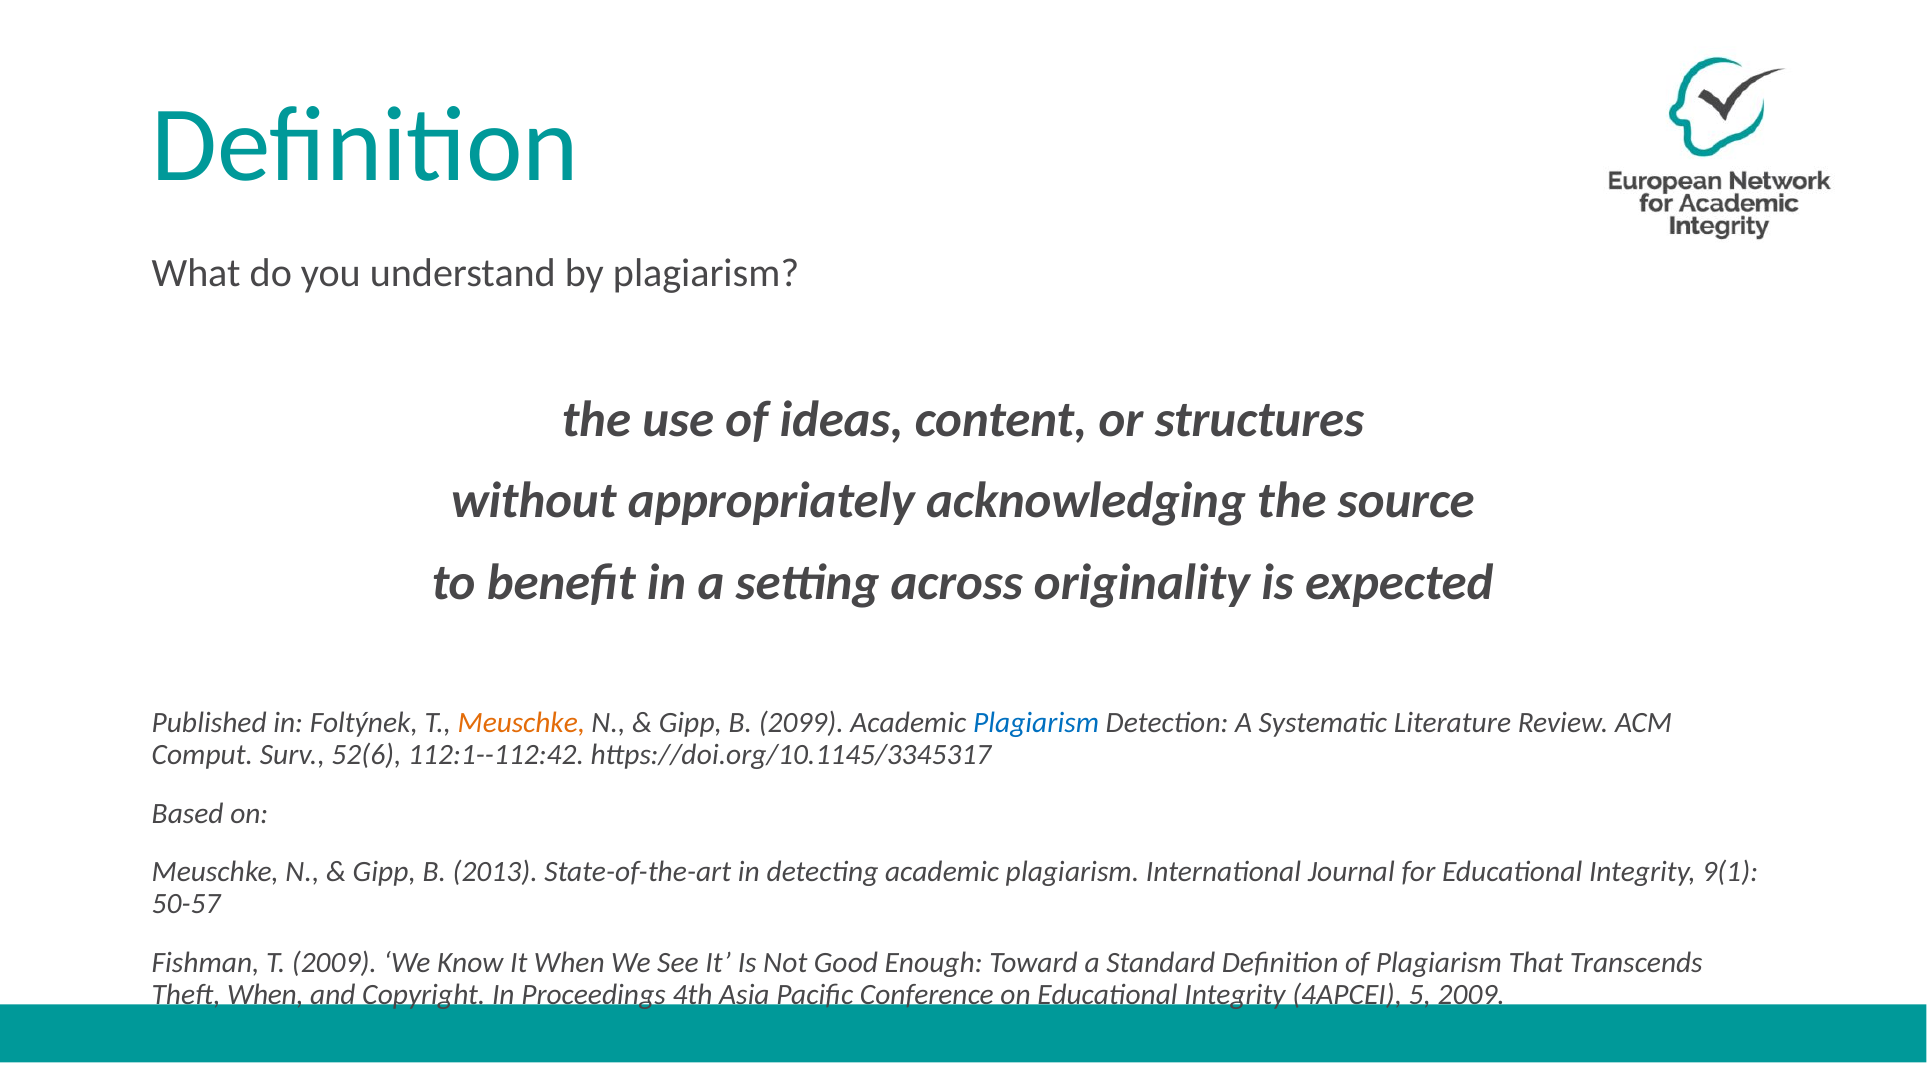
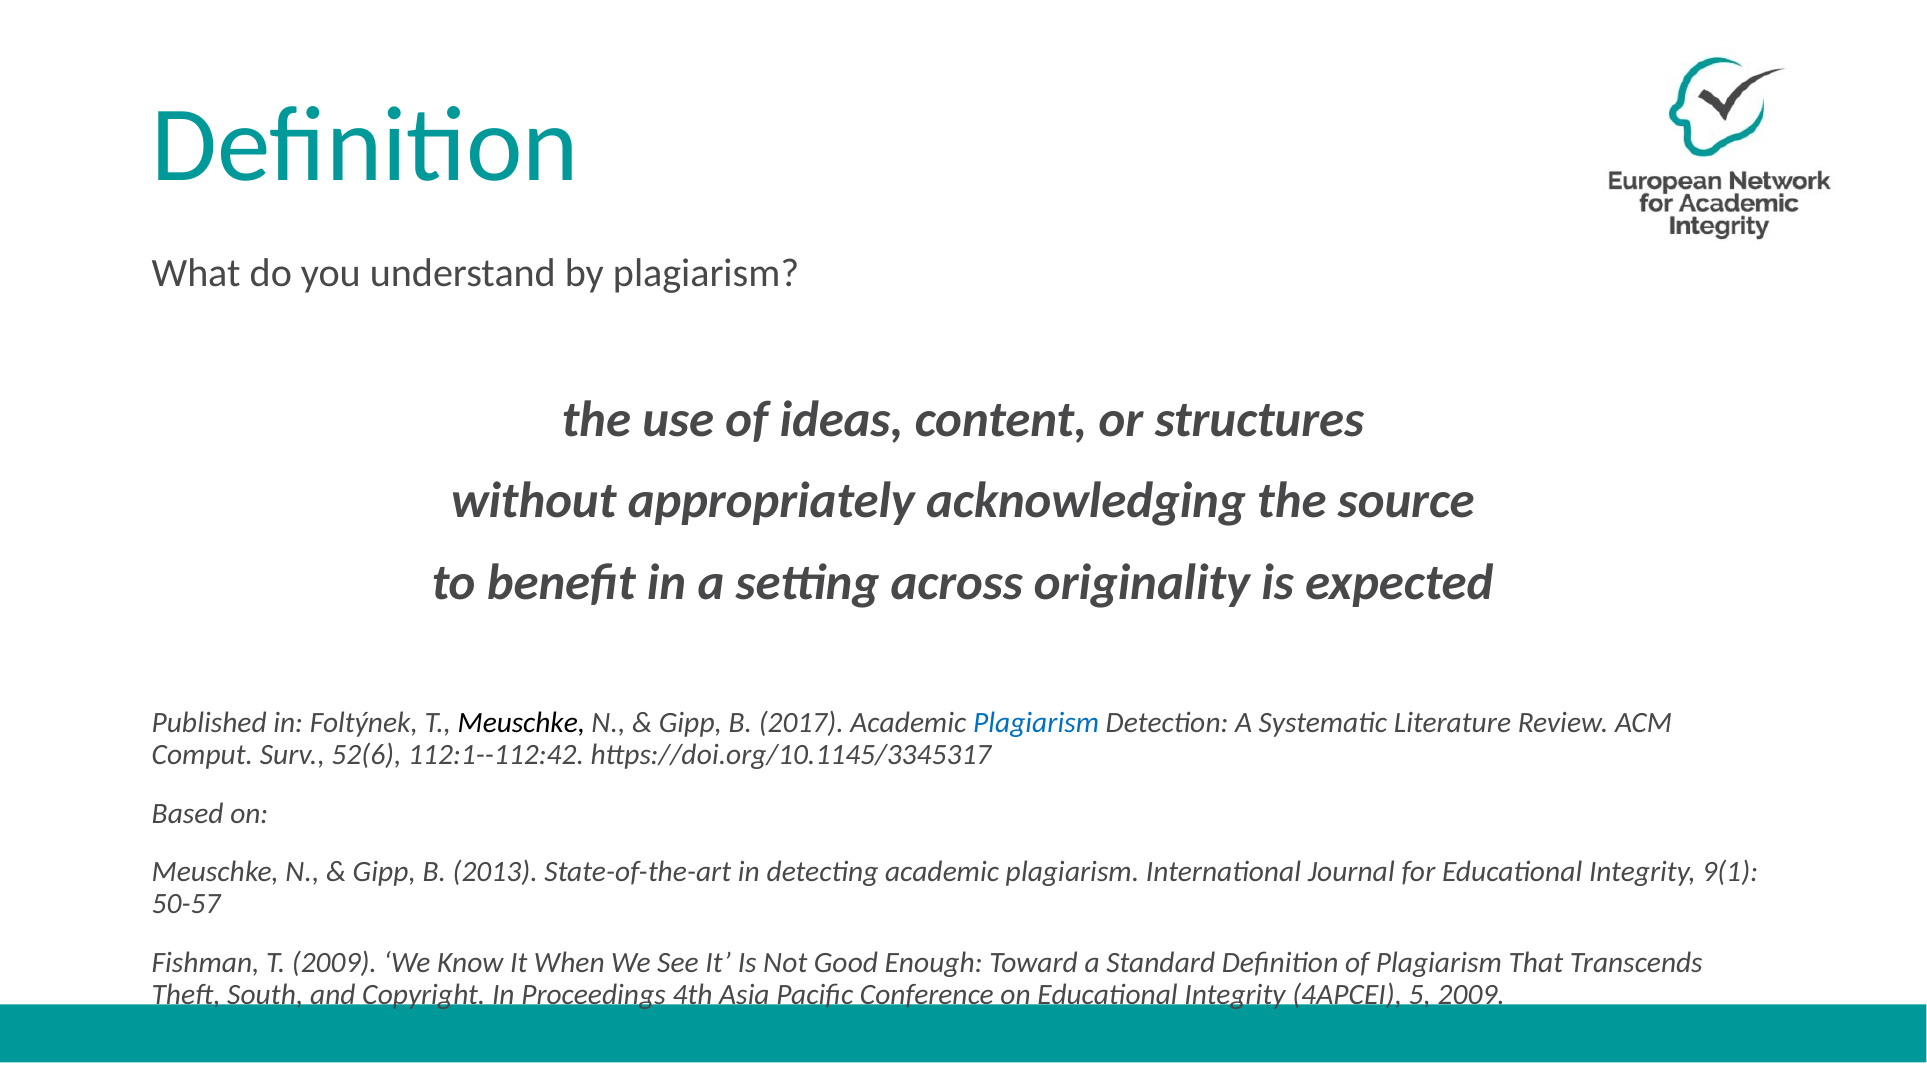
Meuschke colour: orange -> black (521, 723)
2099: 2099 -> 2017 (801, 723)
Theft When: When -> South (265, 994)
